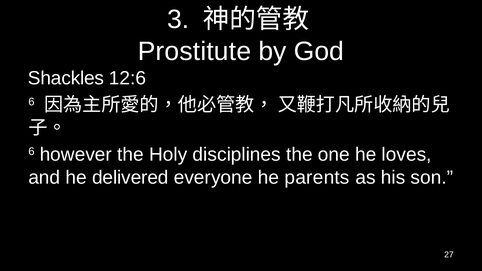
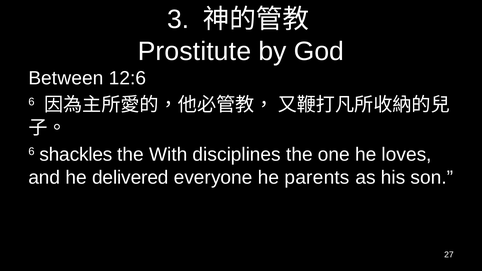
Shackles: Shackles -> Between (66, 78)
however: however -> shackles (76, 155)
Holy: Holy -> With (168, 155)
